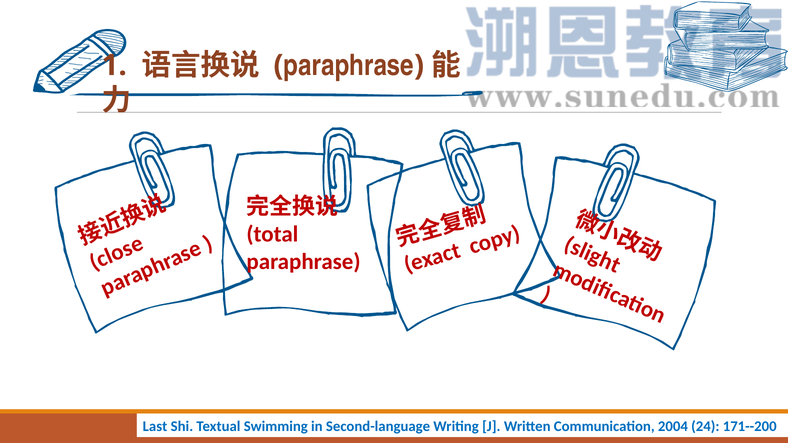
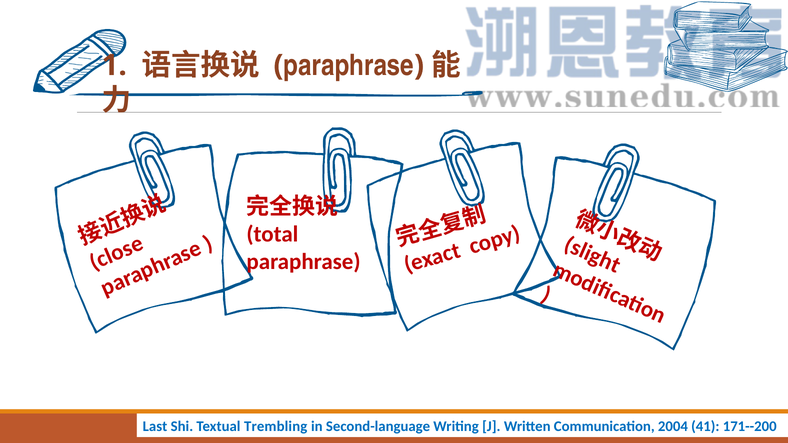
Swimming: Swimming -> Trembling (276, 427)
24: 24 -> 41 (705, 427)
